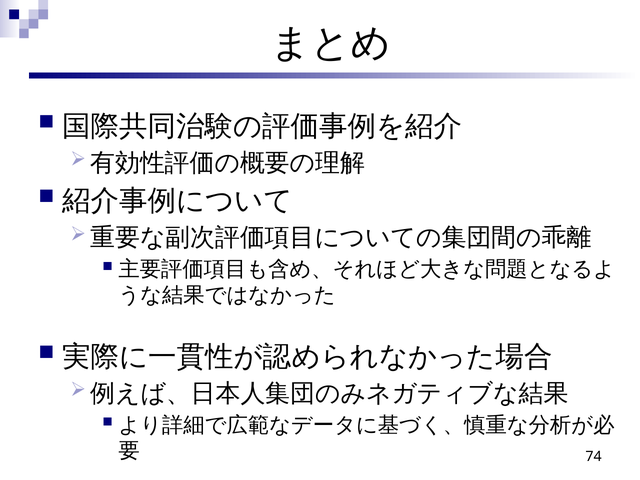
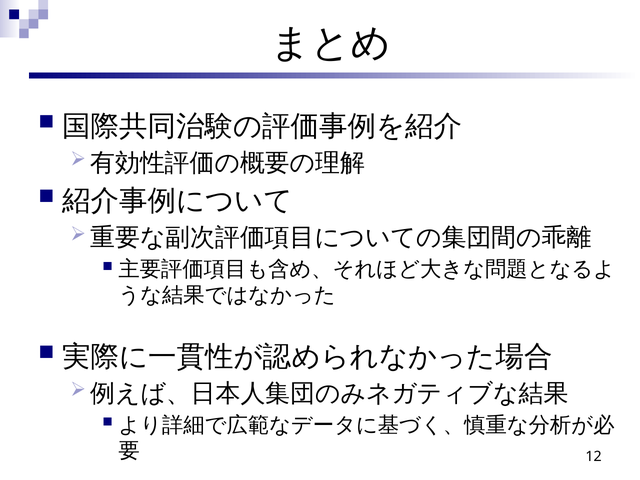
74: 74 -> 12 (594, 456)
